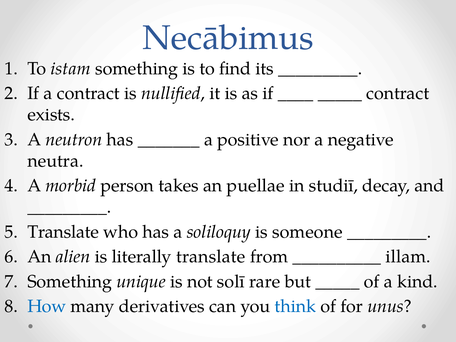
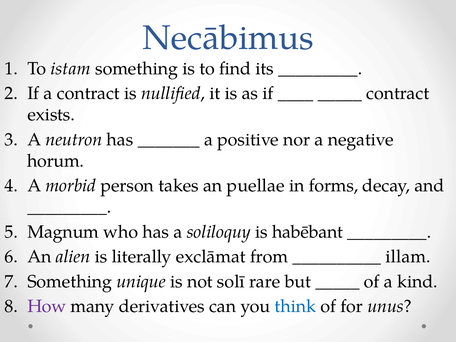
neutra: neutra -> horum (56, 161)
studiī: studiī -> forms (334, 186)
Translate: Translate -> Magnum (63, 232)
someone: someone -> habēbant (308, 232)
literally translate: translate -> exclāmat (211, 257)
How colour: blue -> purple (47, 306)
